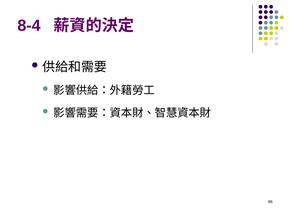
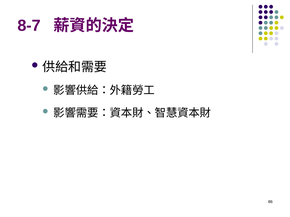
8-4: 8-4 -> 8-7 (29, 26)
